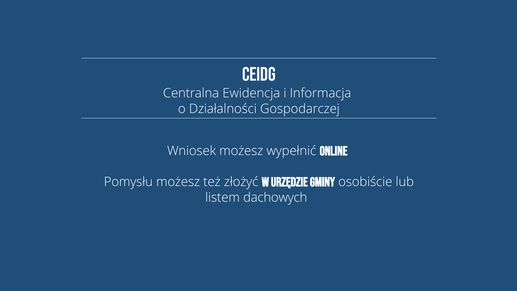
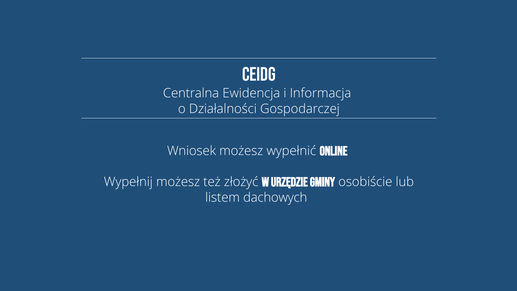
Pomysłu: Pomysłu -> Wypełnij (128, 182)
